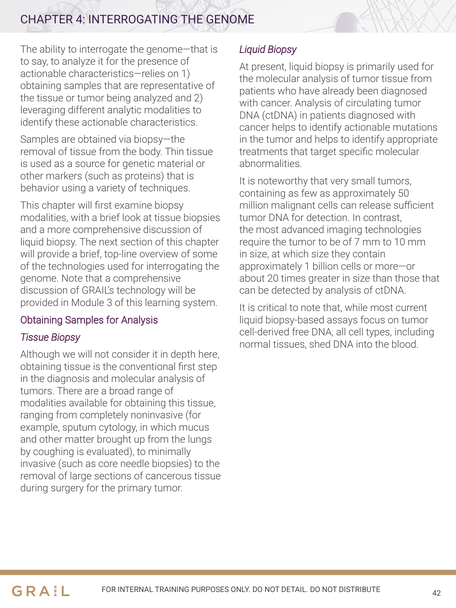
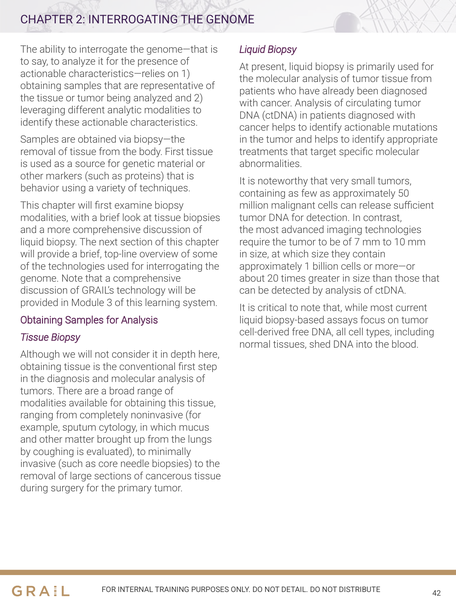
CHAPTER 4: 4 -> 2 (81, 20)
body Thin: Thin -> First (175, 152)
